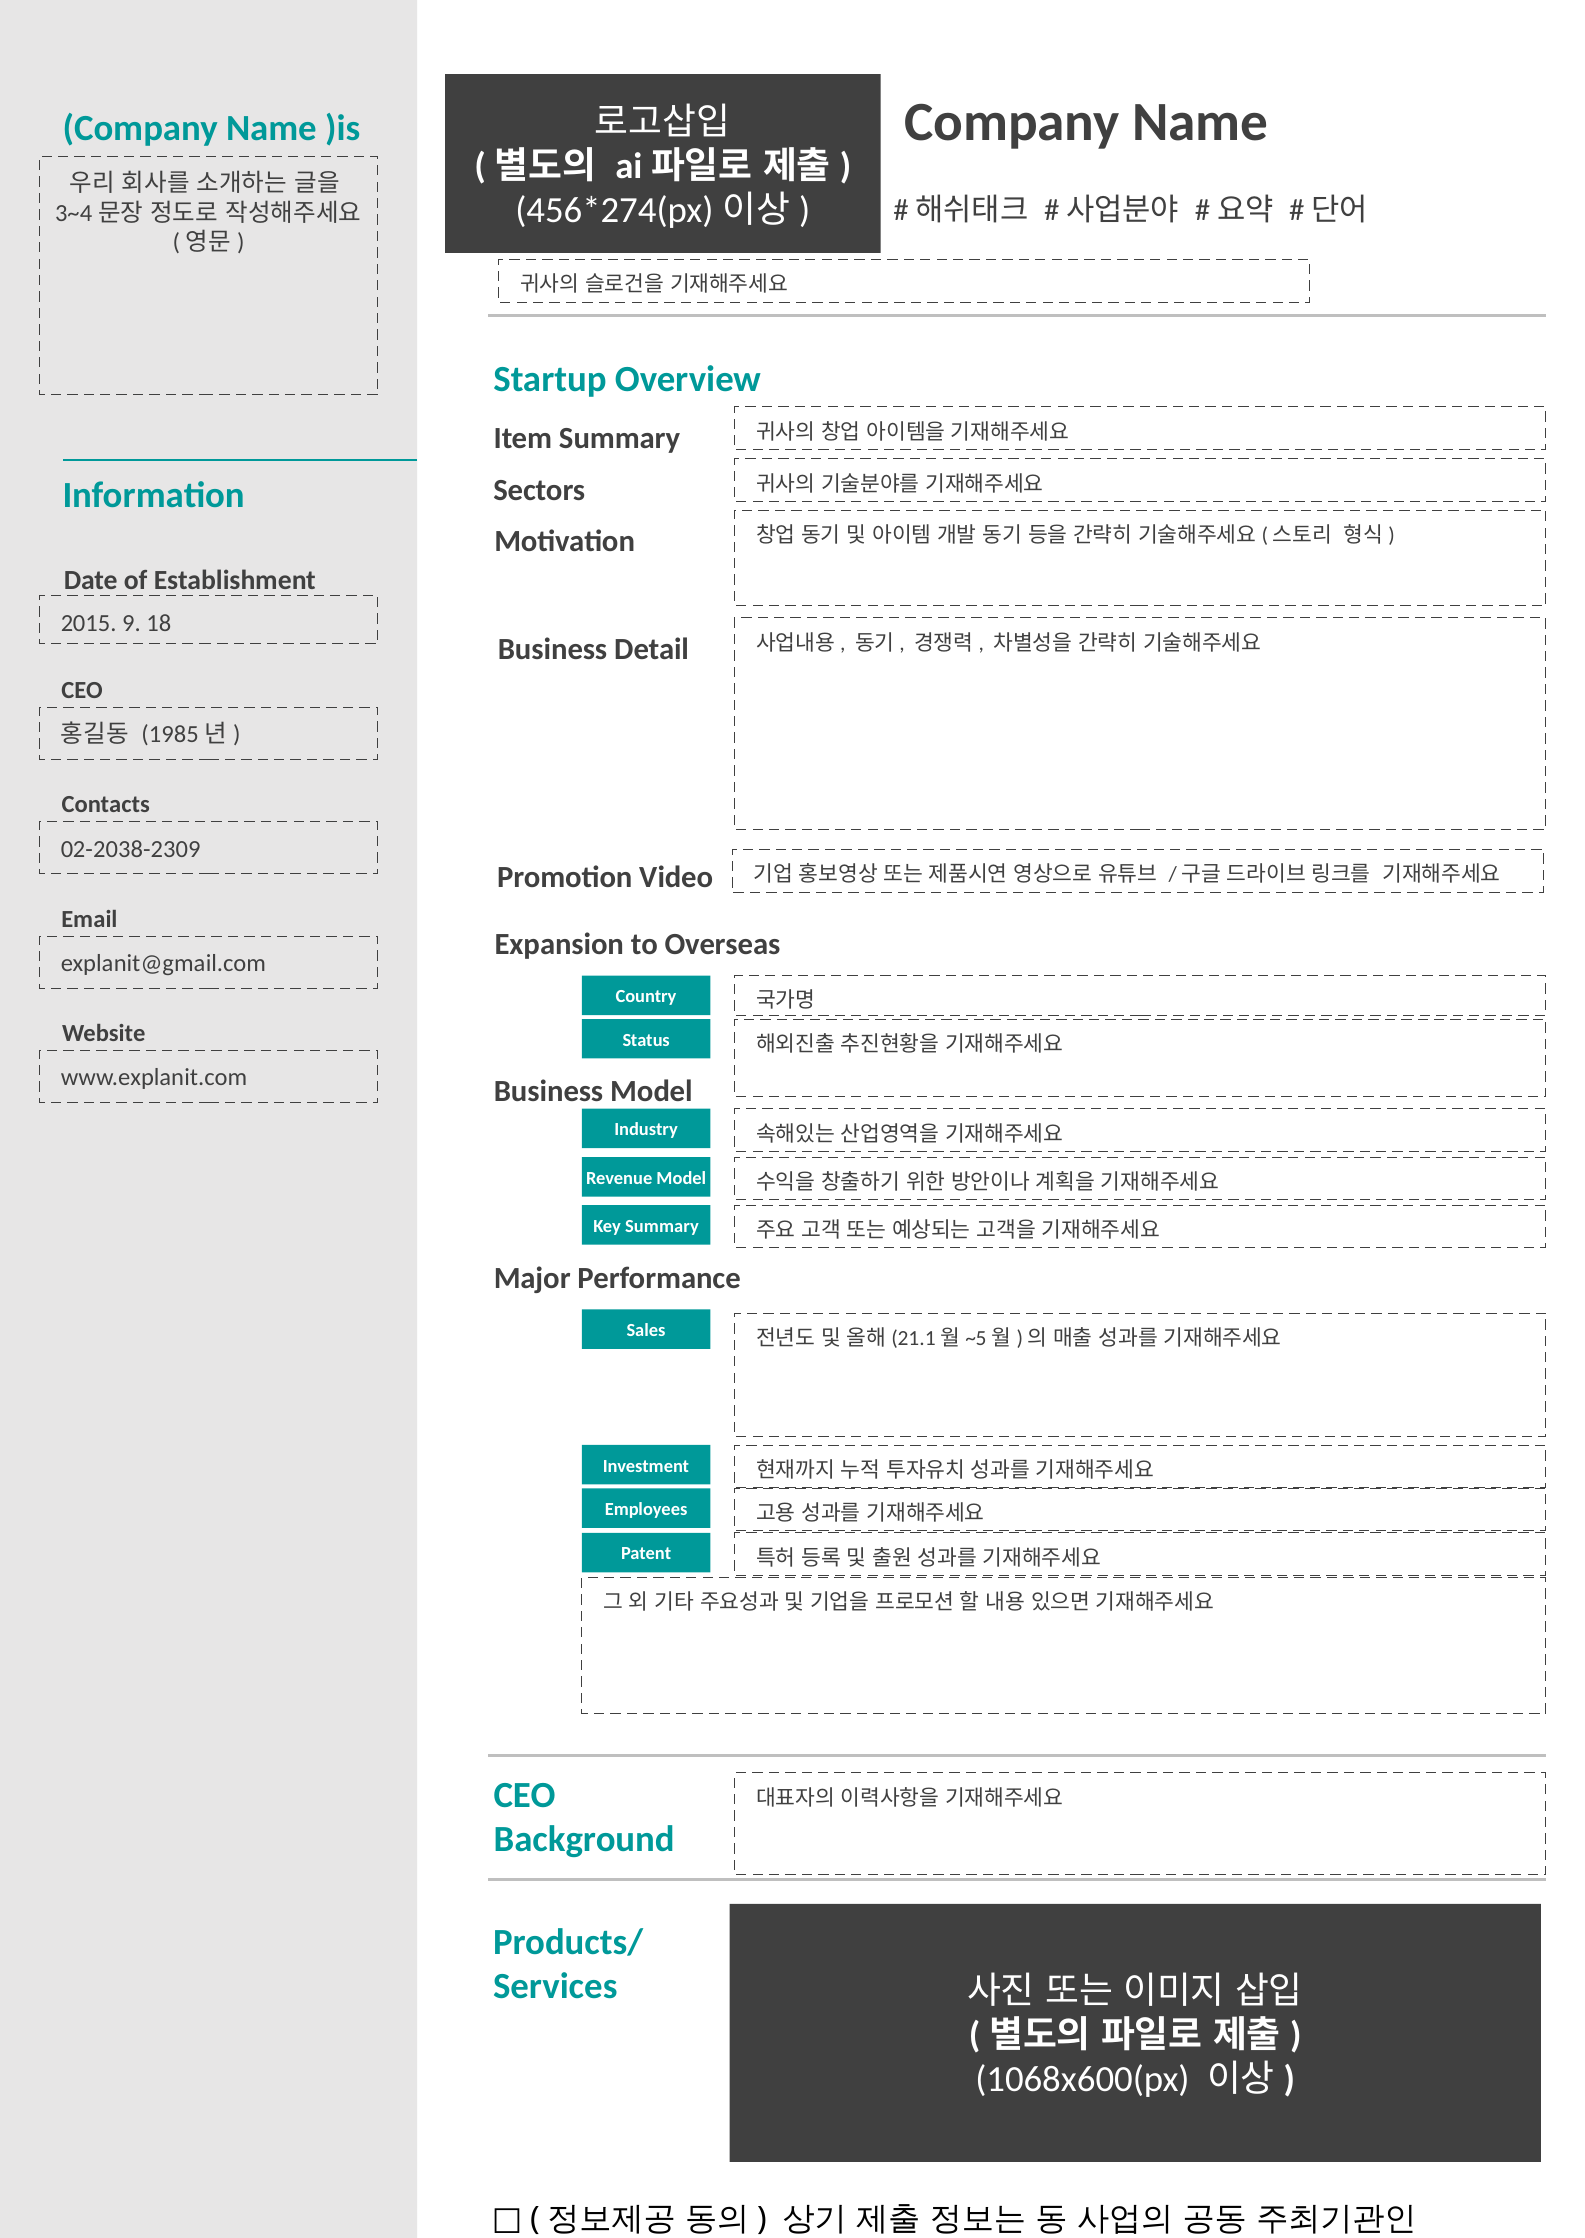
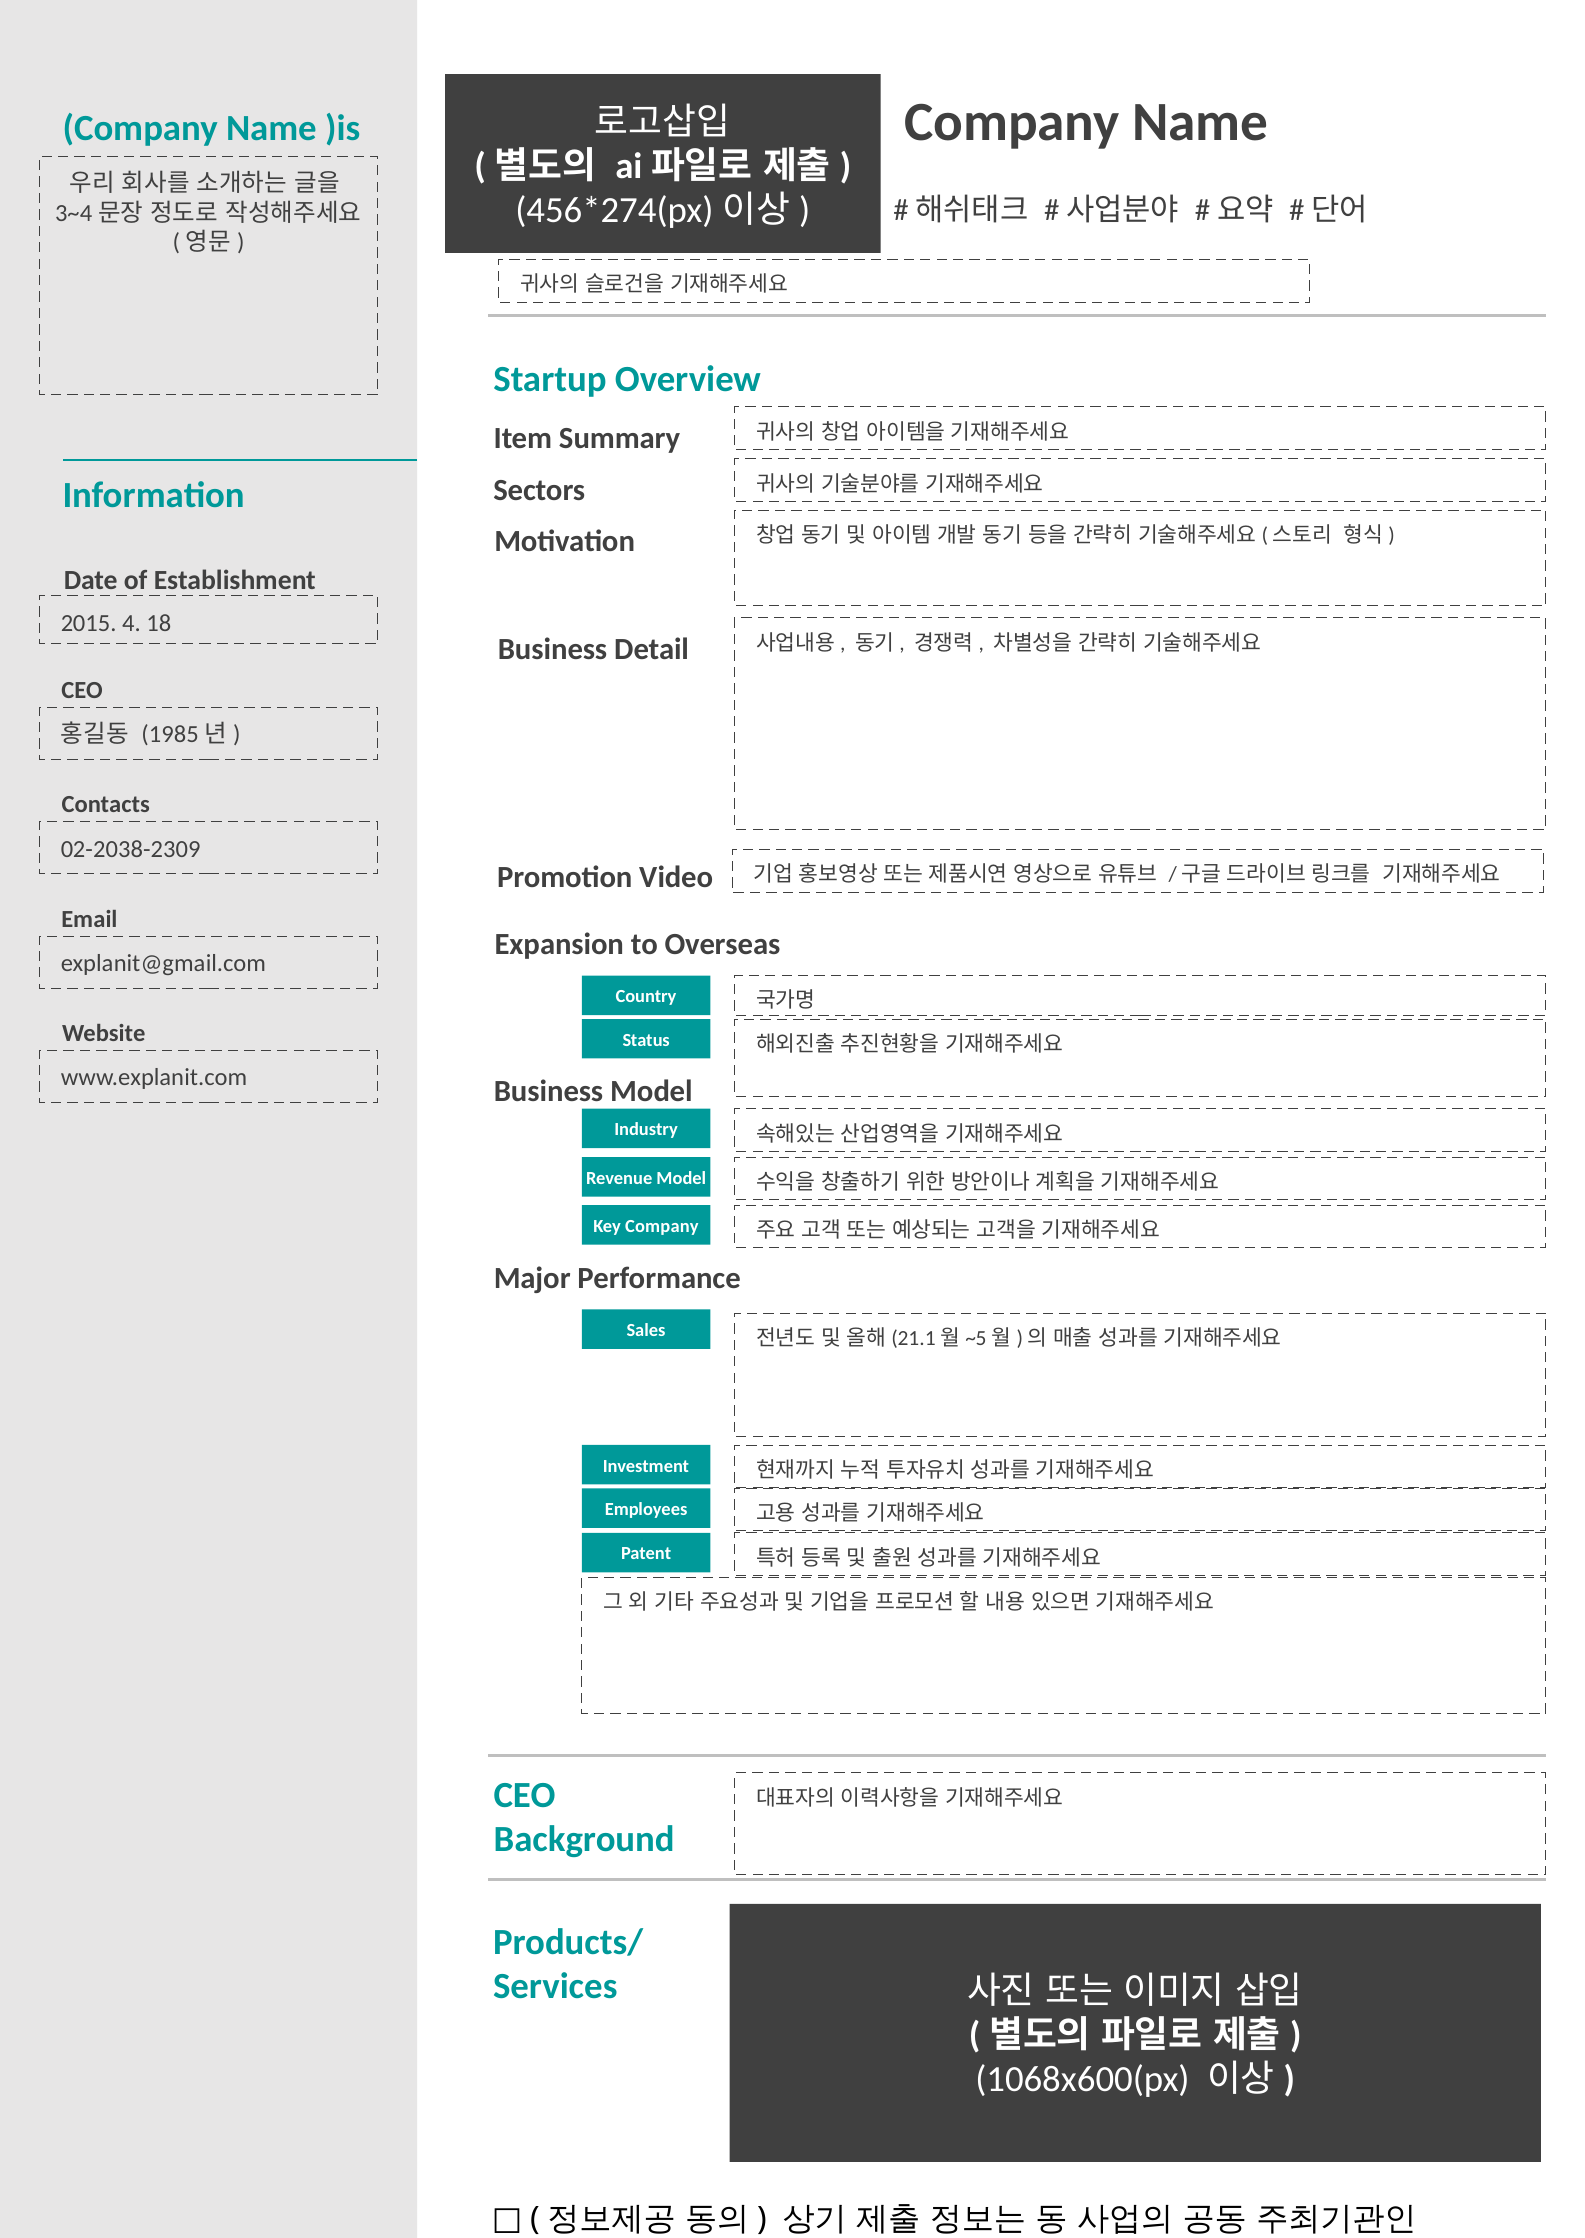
9: 9 -> 4 (132, 623)
Key Summary: Summary -> Company (662, 1226)
